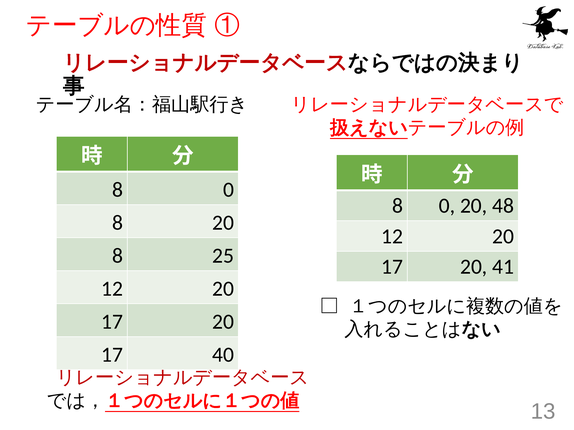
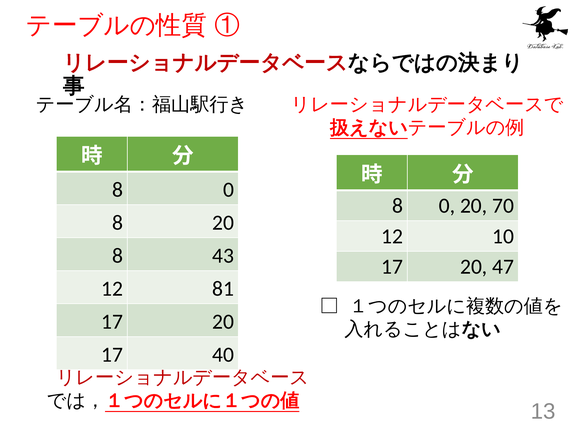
48: 48 -> 70 (503, 206)
20: 20 -> 10 (503, 237)
25: 25 -> 43 (223, 256)
41: 41 -> 47 (503, 267)
20: 20 -> 81 (223, 289)
